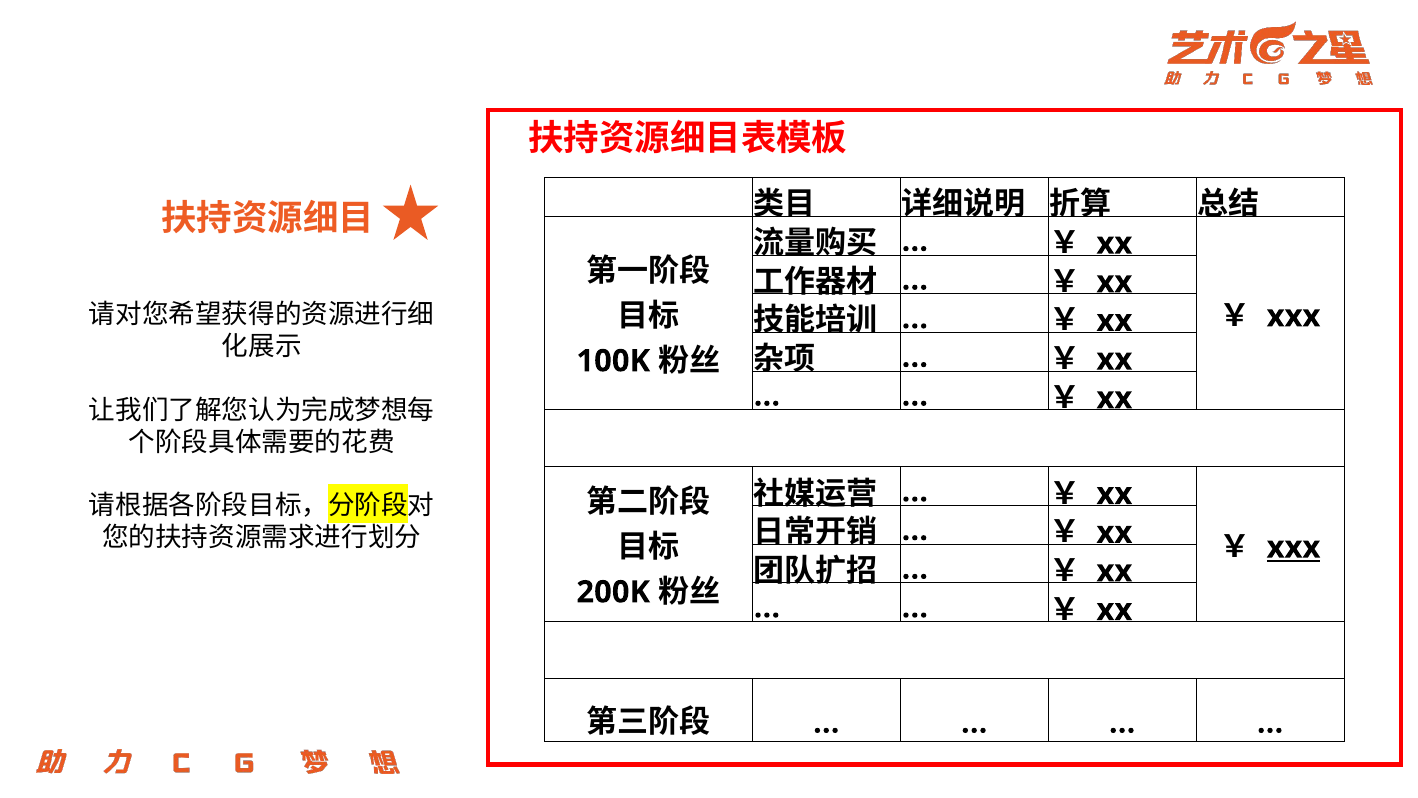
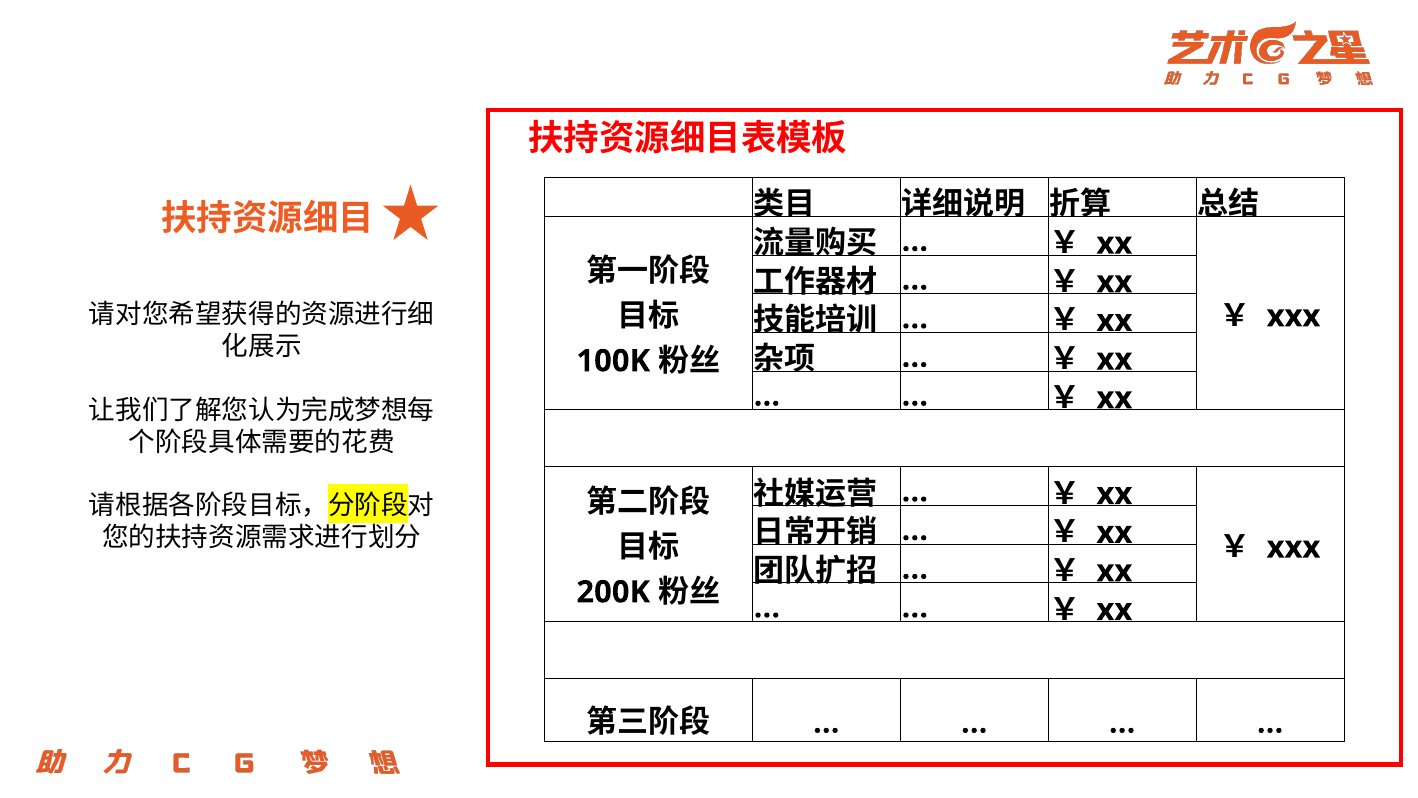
xxx underline: present -> none (1294, 547)
